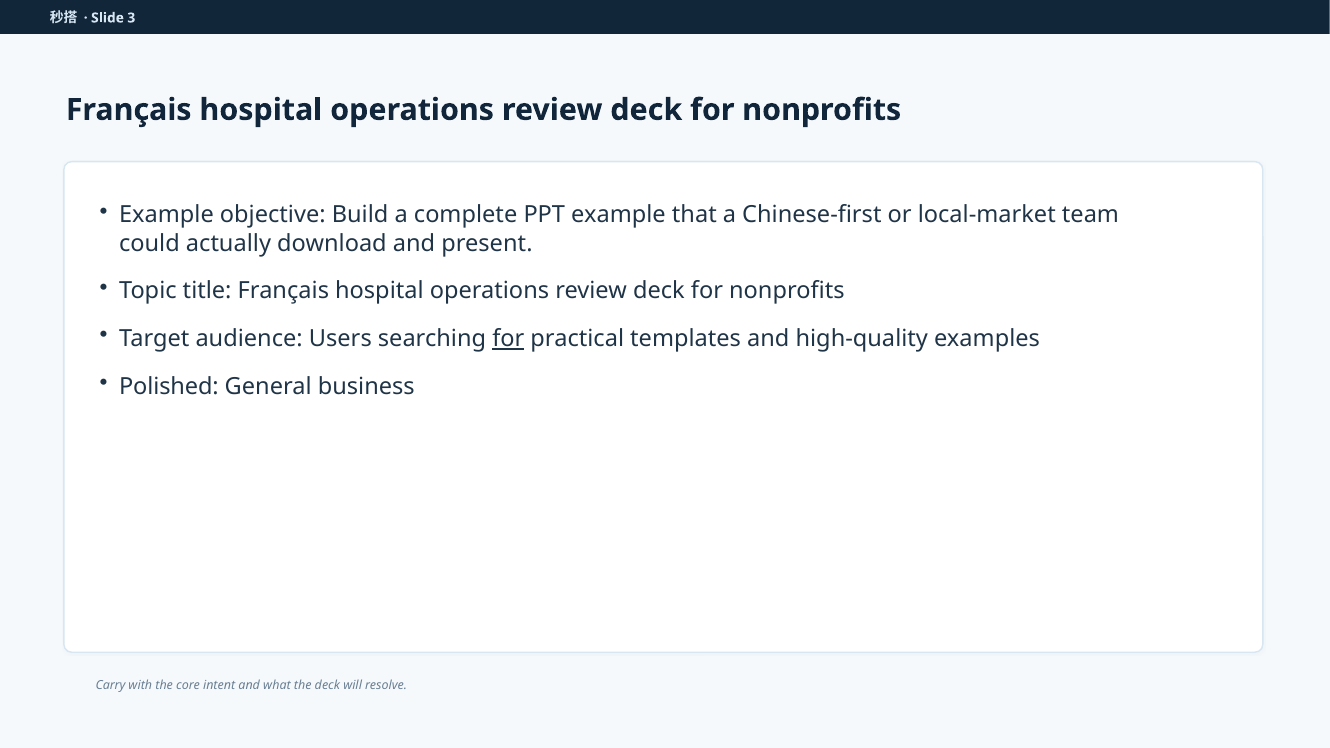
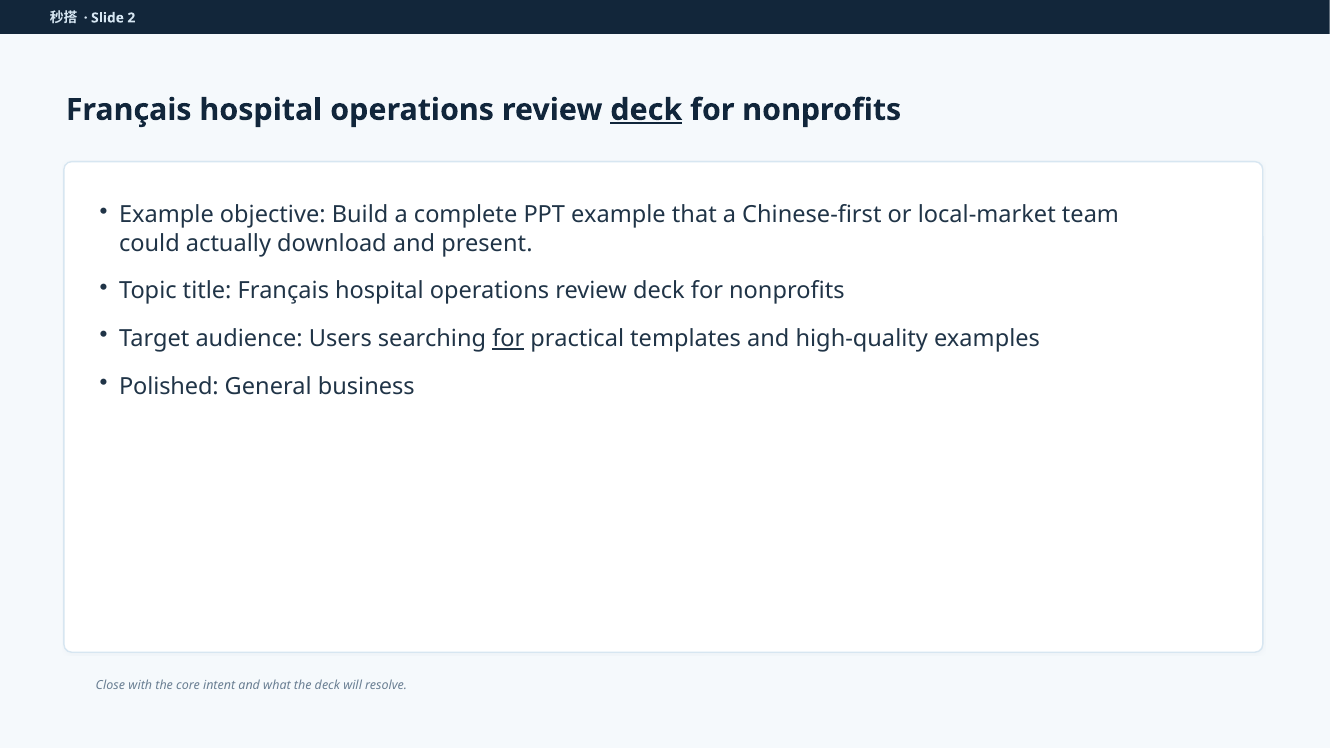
3: 3 -> 2 (131, 18)
deck underline: none -> present (646, 110)
Carry: Carry -> Close (110, 685)
